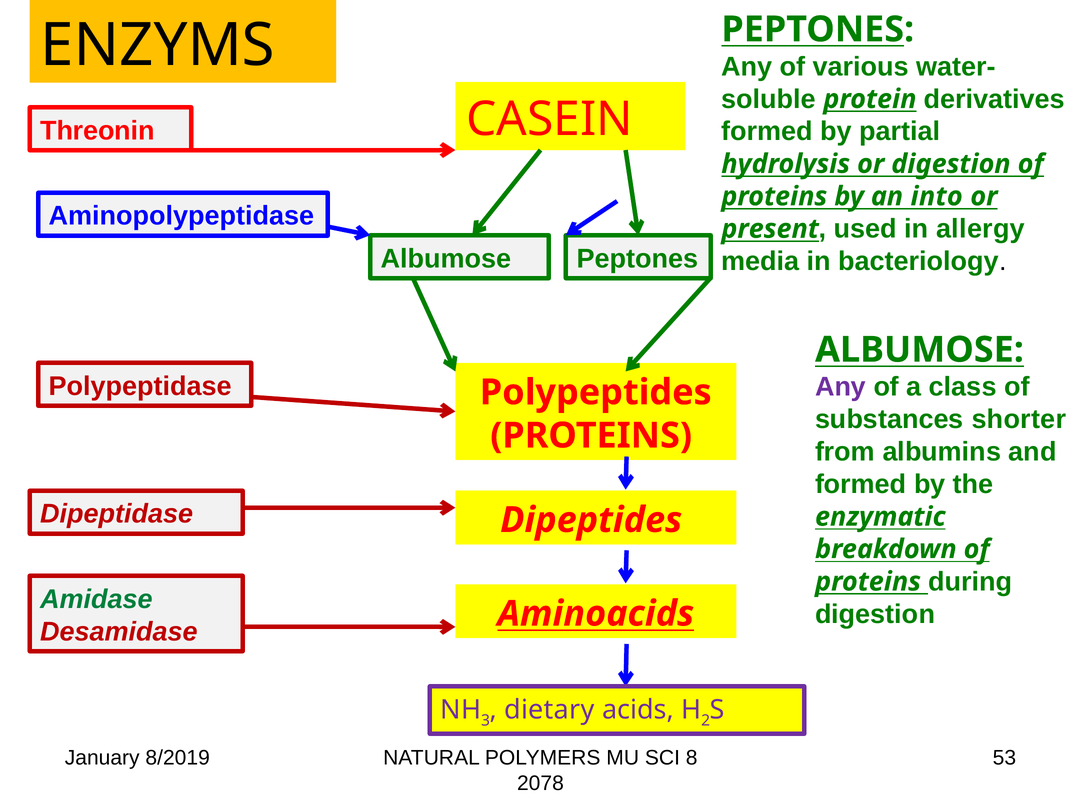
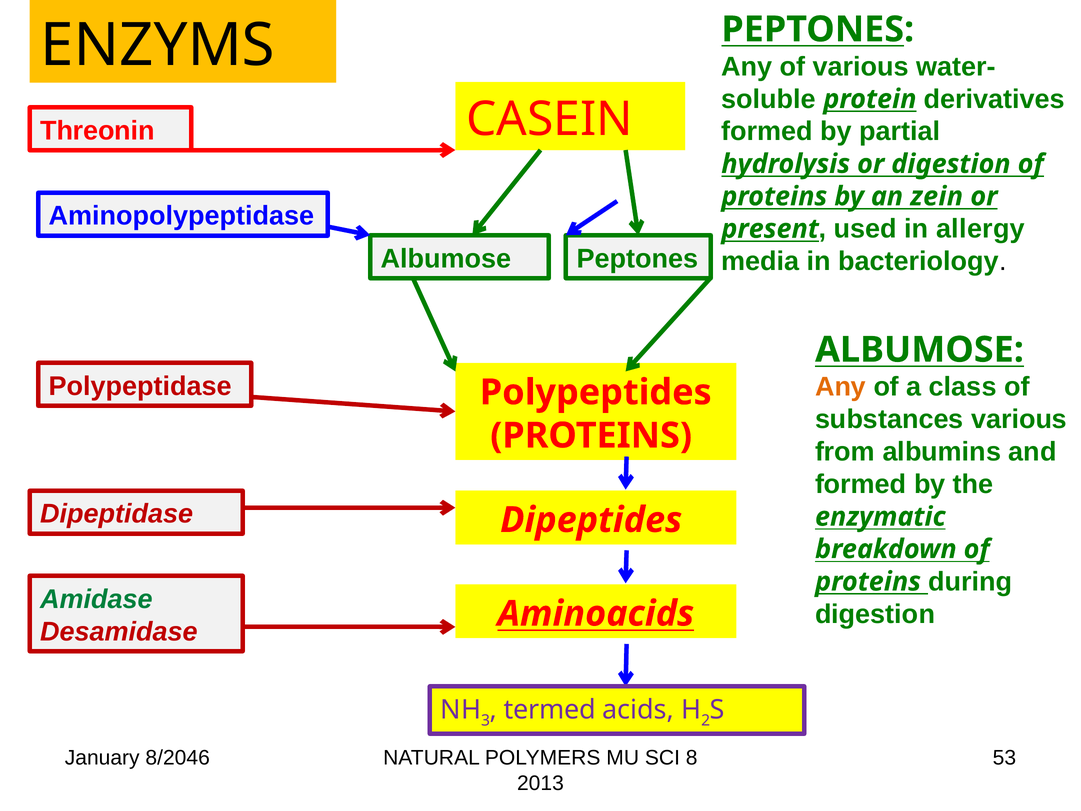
into: into -> zein (937, 196)
Any colour: purple -> orange (841, 387)
substances shorter: shorter -> various (1019, 419)
dietary: dietary -> termed (550, 710)
8/2019: 8/2019 -> 8/2046 (178, 758)
2078: 2078 -> 2013 (540, 783)
